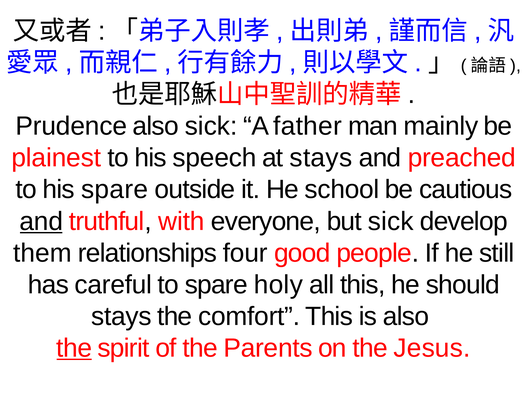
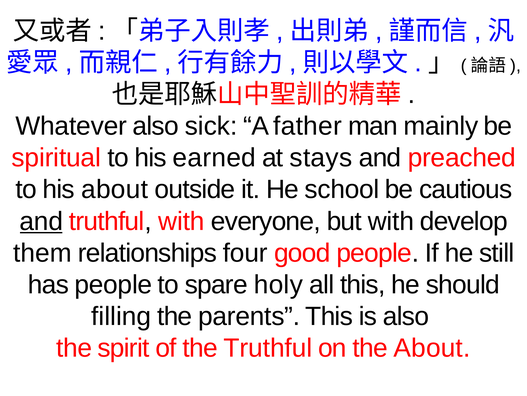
Prudence: Prudence -> Whatever (71, 126)
plainest: plainest -> spiritual (56, 158)
speech: speech -> earned (214, 158)
his spare: spare -> about (115, 189)
but sick: sick -> with (391, 221)
has careful: careful -> people (113, 284)
stays: stays -> filling (121, 316)
comfort: comfort -> parents (249, 316)
the underline: present -> none (74, 347)
the Parents: Parents -> Truthful (268, 347)
the Jesus: Jesus -> About (432, 347)
